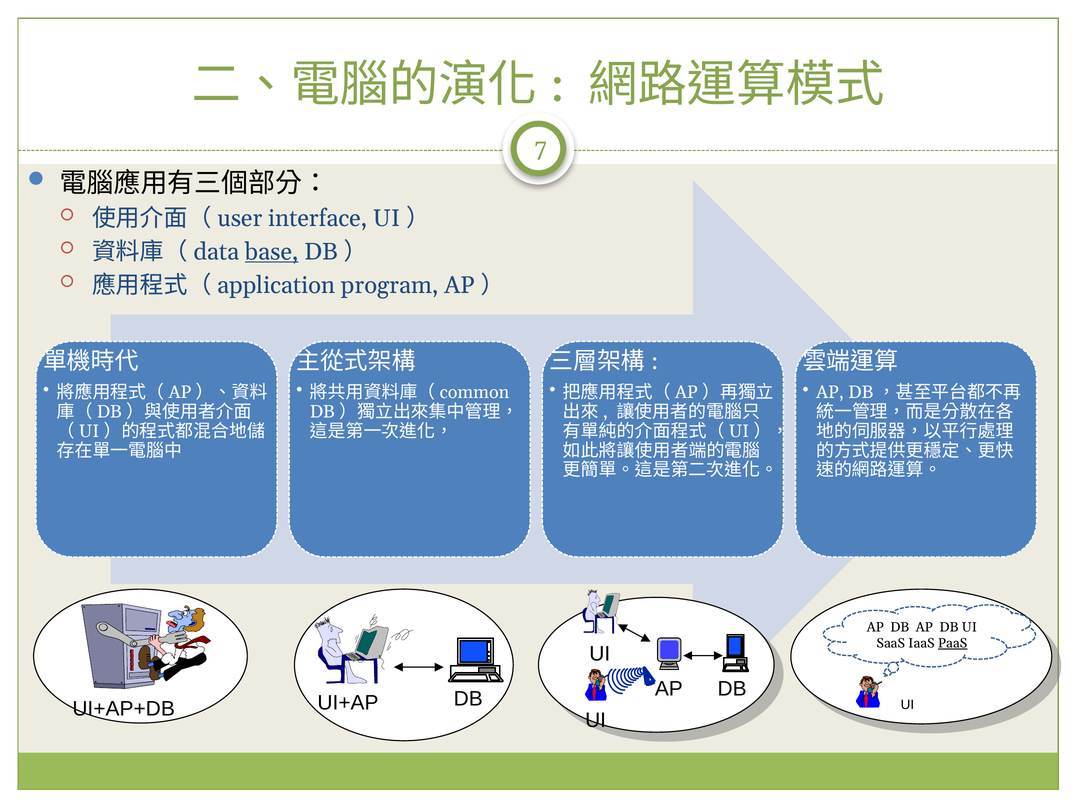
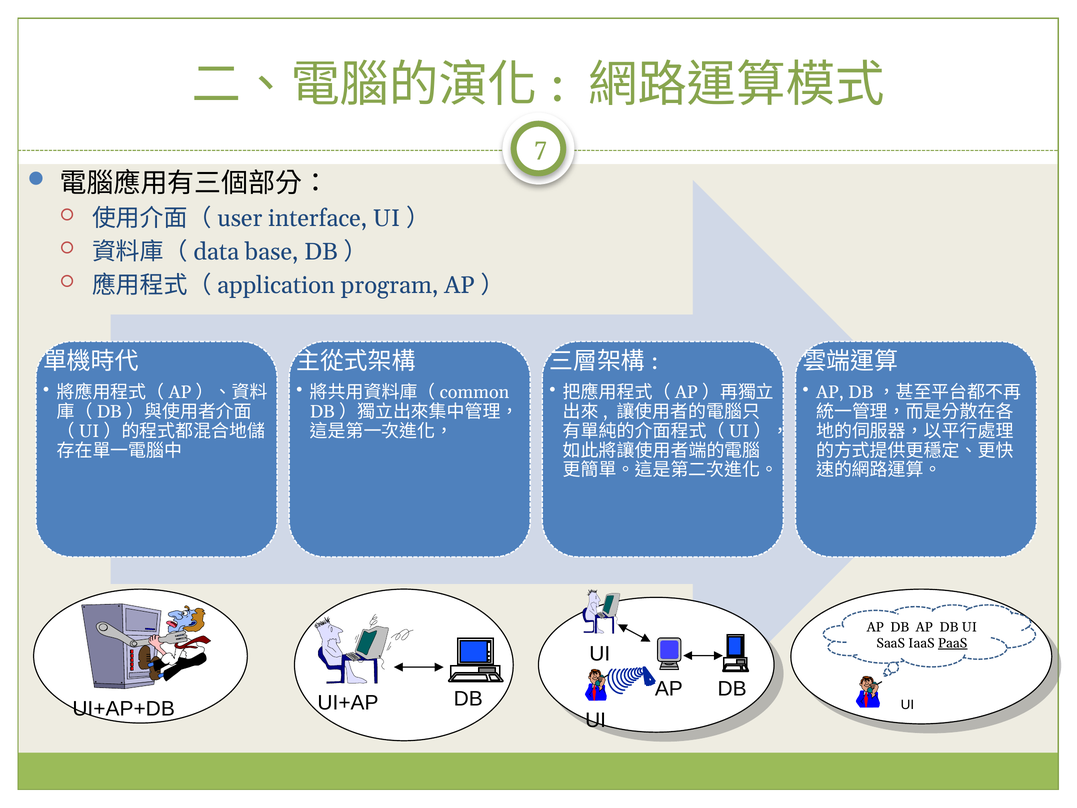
base underline: present -> none (272, 252)
